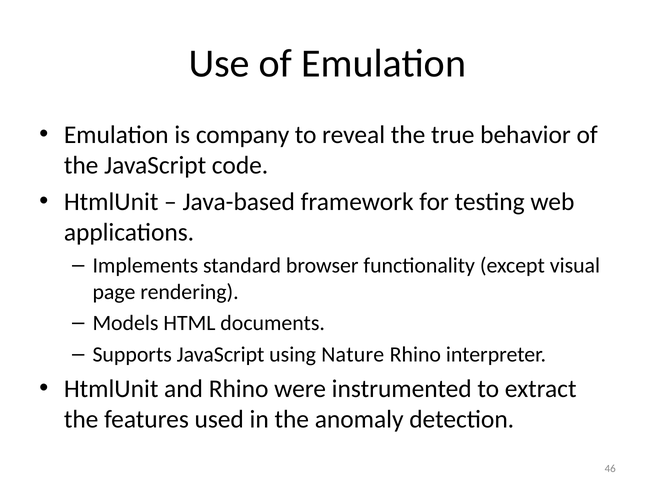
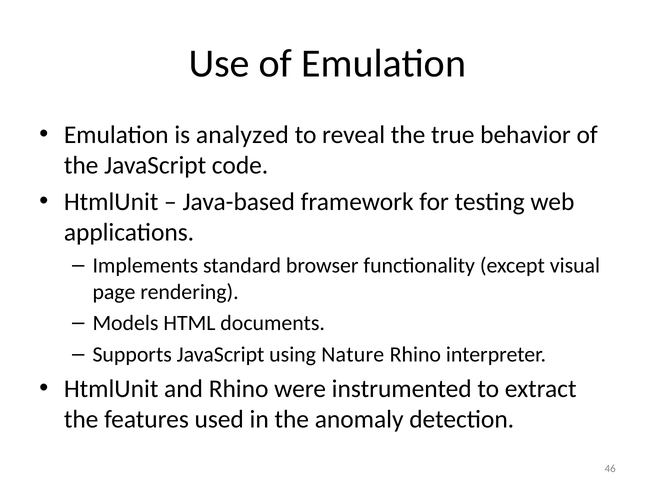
company: company -> analyzed (242, 135)
